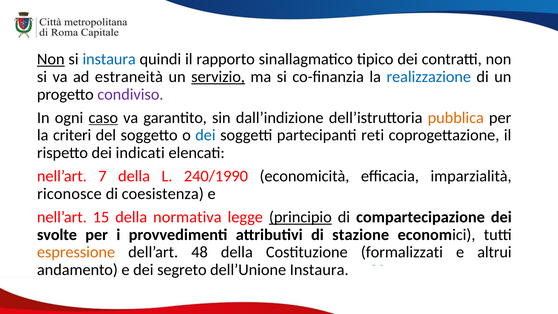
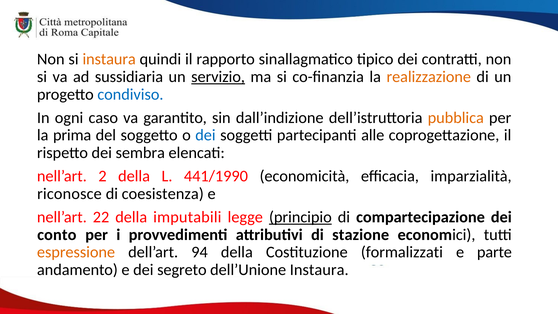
Non underline: present -> none (51, 59)
instaura colour: blue -> orange (109, 59)
estraneità: estraneità -> sussidiaria (129, 77)
realizzazione colour: blue -> orange (429, 77)
condiviso colour: purple -> blue (130, 94)
caso underline: present -> none (103, 118)
criteri: criteri -> prima (72, 135)
reti: reti -> alle (373, 135)
indicati: indicati -> sembra (140, 153)
7: 7 -> 2 (102, 176)
240/1990: 240/1990 -> 441/1990 (216, 176)
15: 15 -> 22 (101, 217)
normativa: normativa -> imputabili (187, 217)
svolte: svolte -> conto (57, 235)
48: 48 -> 94 (200, 252)
altrui: altrui -> parte (494, 252)
